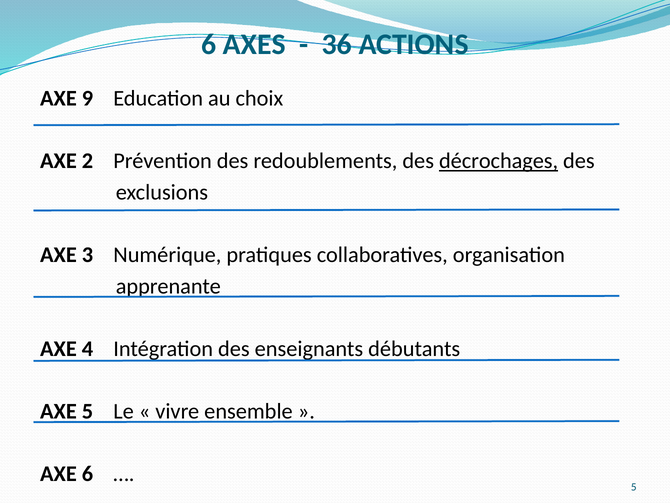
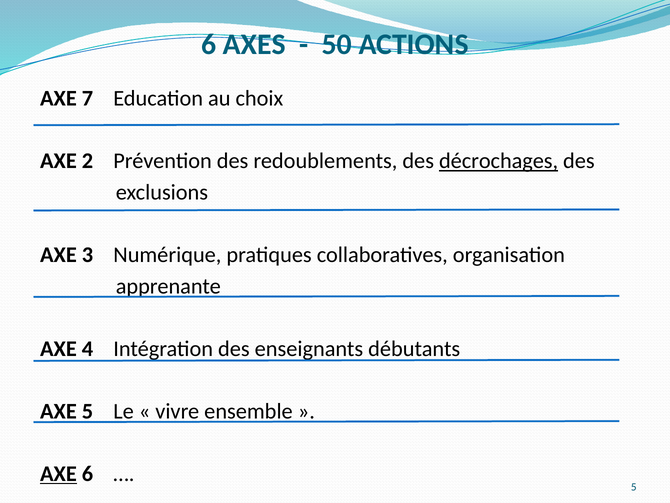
36: 36 -> 50 (337, 44)
9: 9 -> 7 (87, 98)
AXE underline: none -> present (58, 473)
